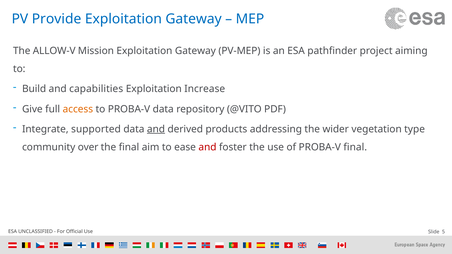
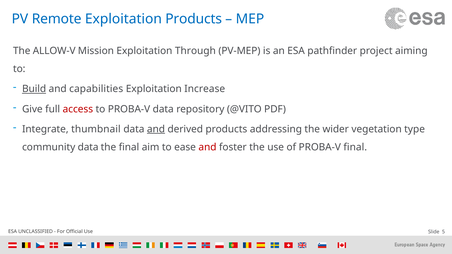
Provide: Provide -> Remote (57, 19)
Gateway: Gateway -> Products (194, 19)
Mission Exploitation Gateway: Gateway -> Through (195, 51)
Build underline: none -> present (34, 89)
access colour: orange -> red (78, 109)
supported: supported -> thumbnail (96, 129)
community over: over -> data (88, 147)
